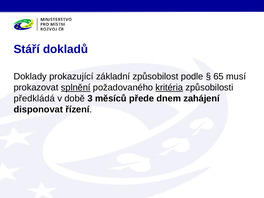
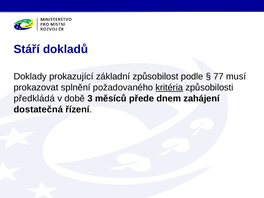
65: 65 -> 77 (219, 77)
splnění underline: present -> none (76, 88)
disponovat: disponovat -> dostatečná (38, 110)
